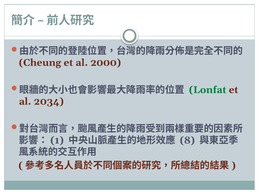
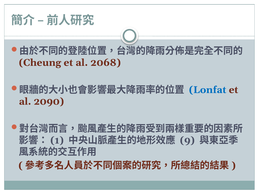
2000: 2000 -> 2068 (106, 63)
Lonfat colour: green -> blue (208, 90)
2034: 2034 -> 2090 (49, 102)
8: 8 -> 9 (187, 140)
